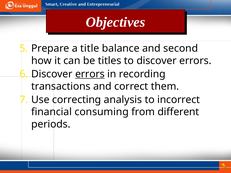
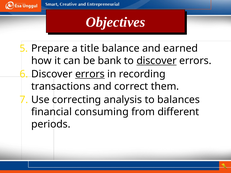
second: second -> earned (181, 48)
titles: titles -> bank (110, 61)
discover underline: none -> present (157, 61)
incorrect: incorrect -> balances (179, 100)
